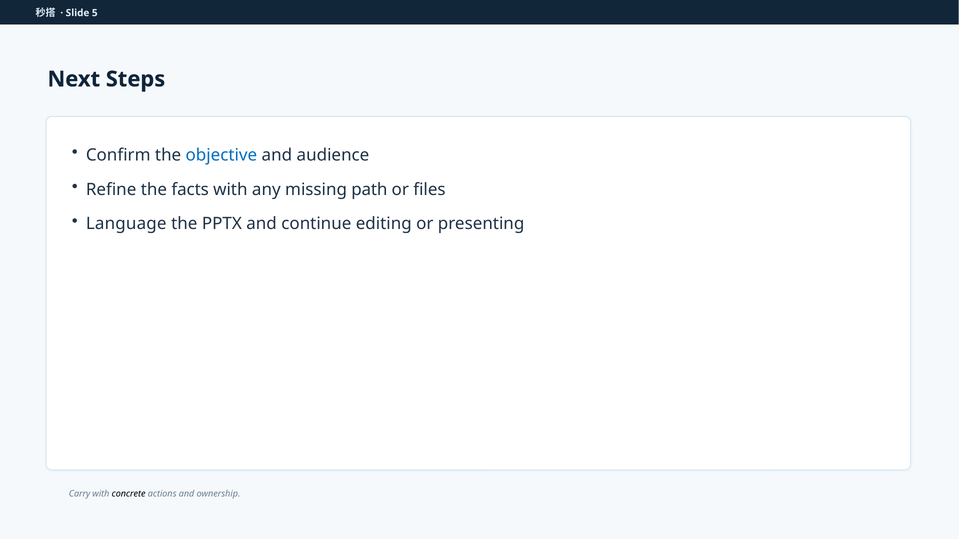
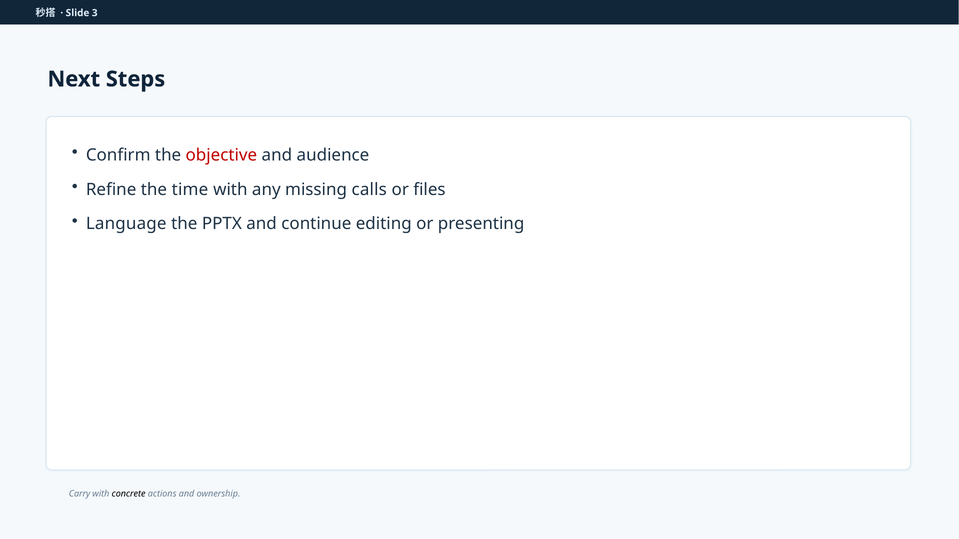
5: 5 -> 3 (95, 13)
objective colour: blue -> red (221, 155)
facts: facts -> time (190, 190)
path: path -> calls (369, 190)
